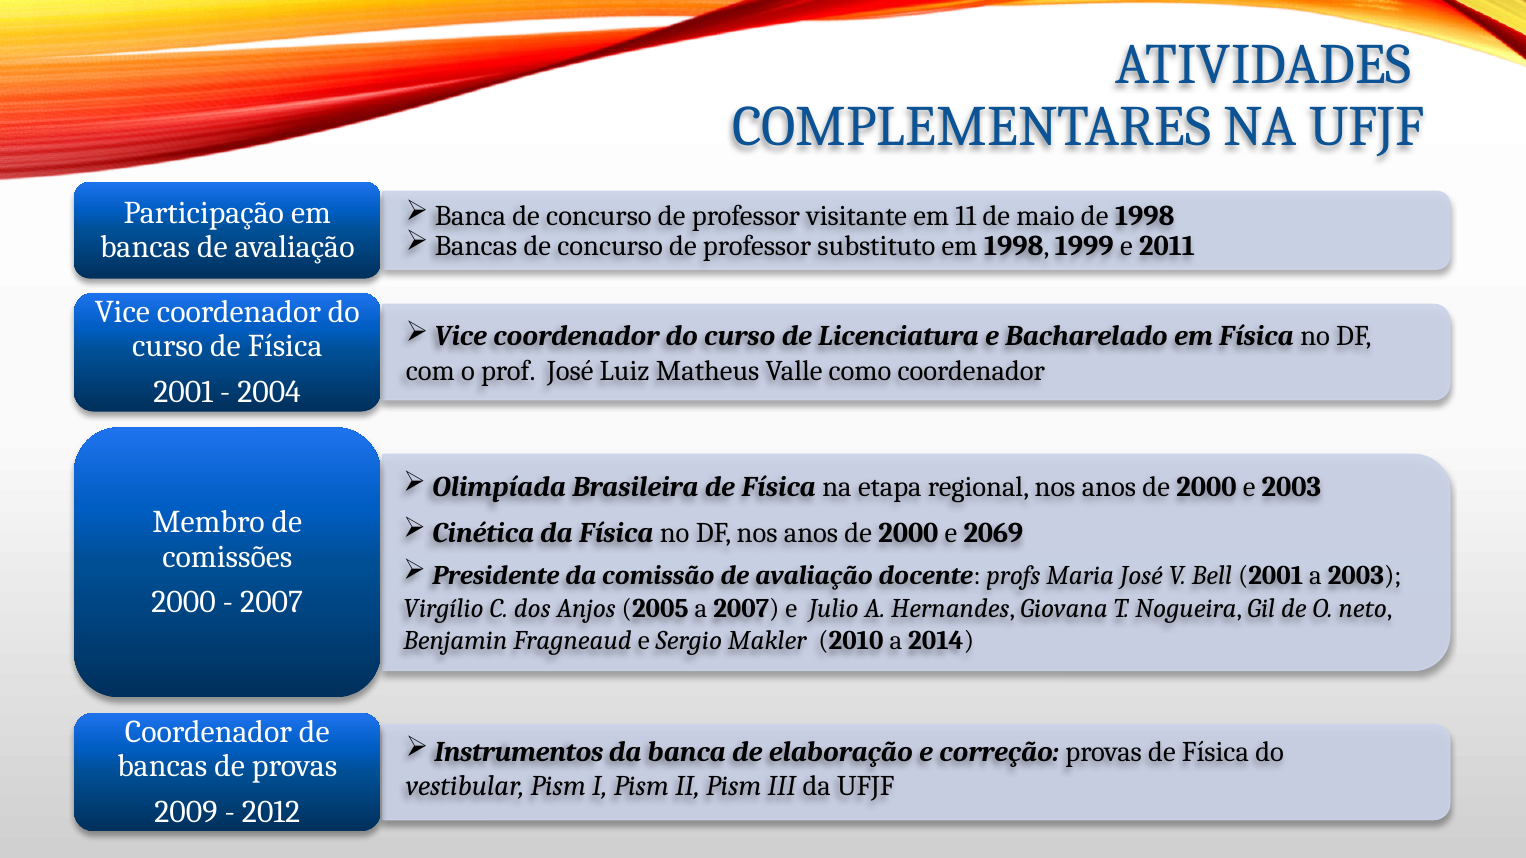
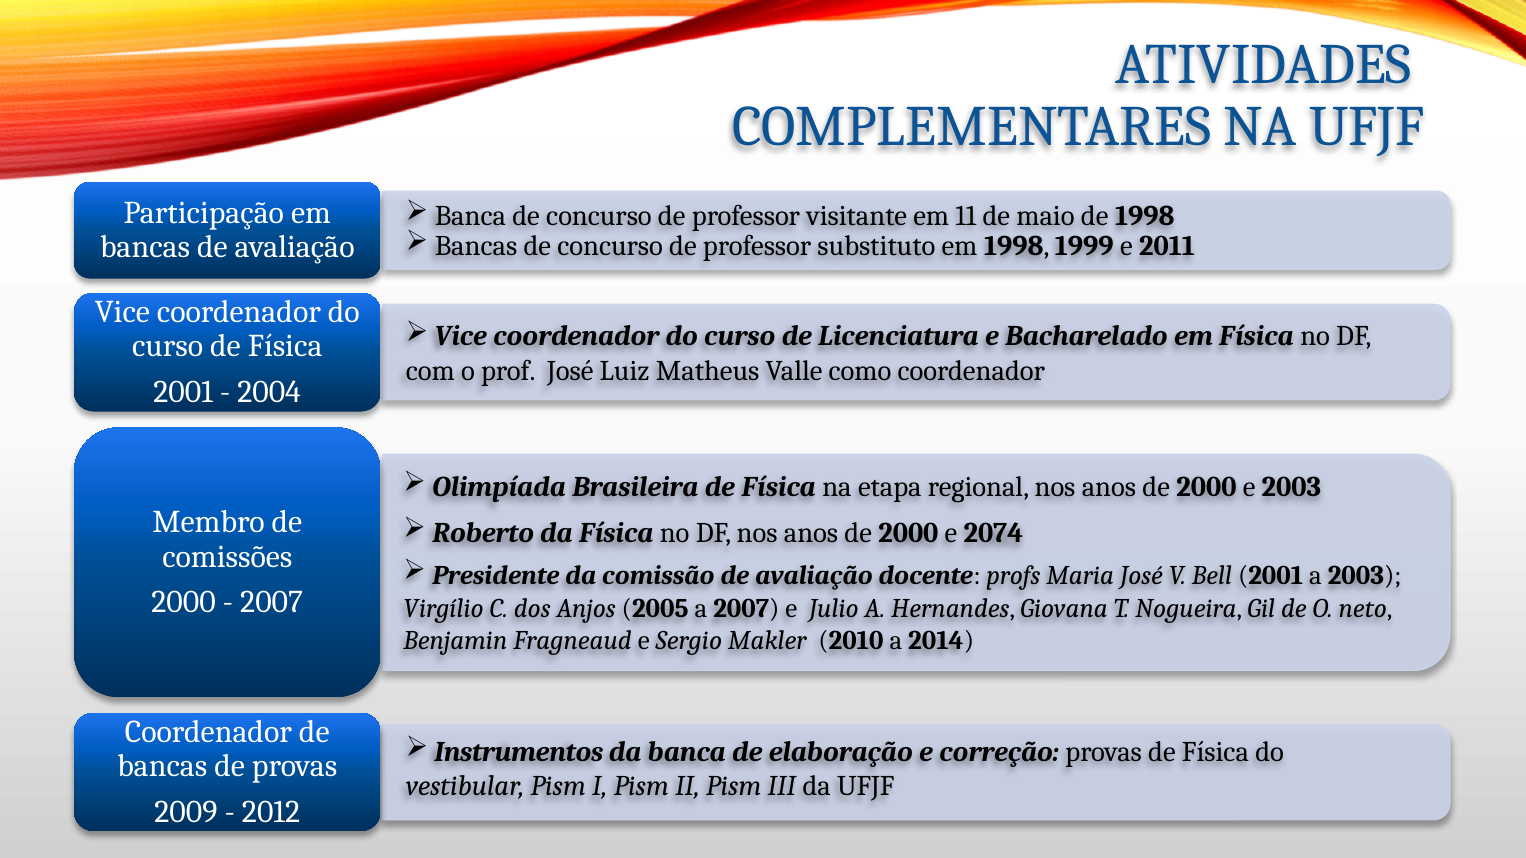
Cinética: Cinética -> Roberto (483, 533)
2069: 2069 -> 2074 (993, 533)
